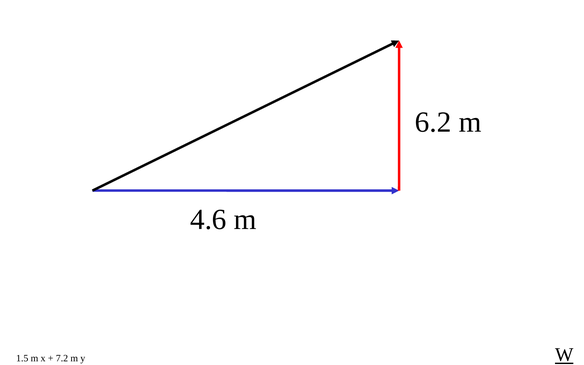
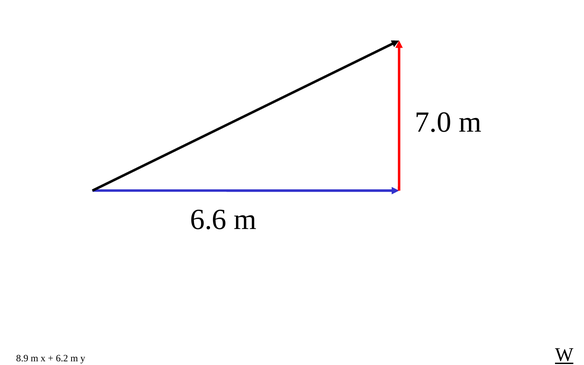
6.2: 6.2 -> 7.0 (433, 122)
4.6: 4.6 -> 6.6 (208, 219)
1.5: 1.5 -> 8.9 (22, 358)
7.2: 7.2 -> 6.2 (62, 358)
